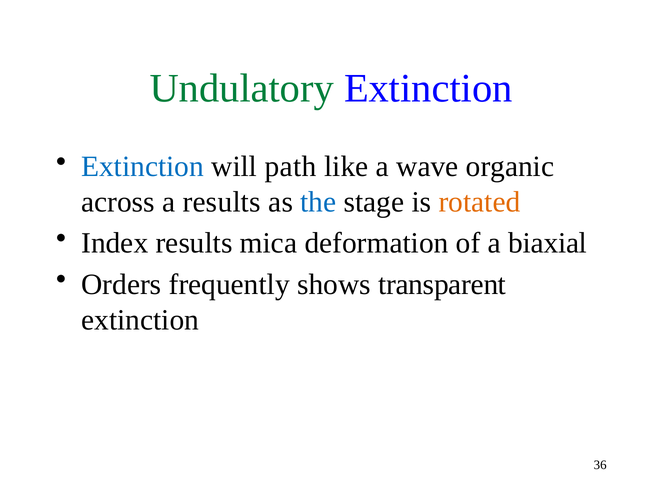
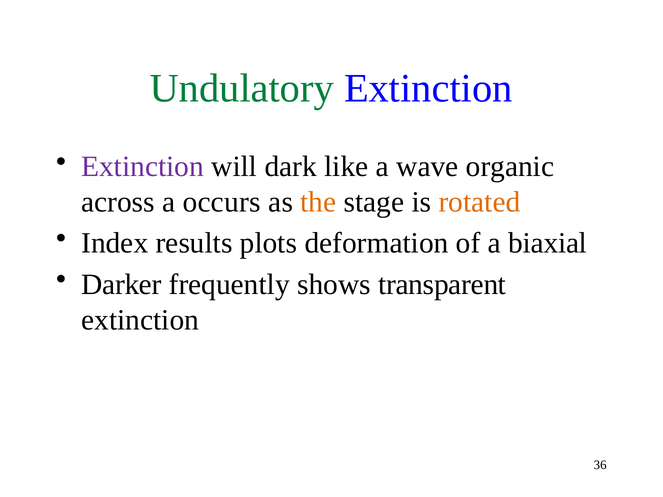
Extinction colour: blue -> purple (143, 167)
path: path -> dark (291, 167)
a results: results -> occurs (222, 202)
the colour: blue -> orange (318, 202)
mica: mica -> plots (268, 243)
Orders: Orders -> Darker (121, 285)
